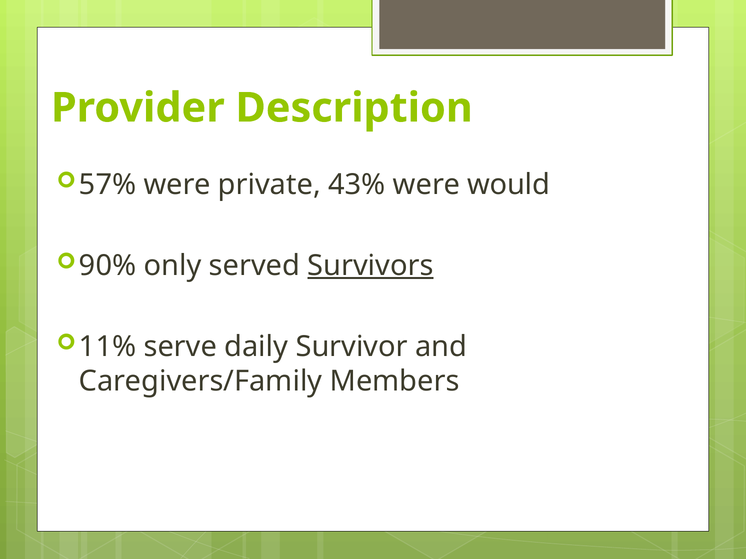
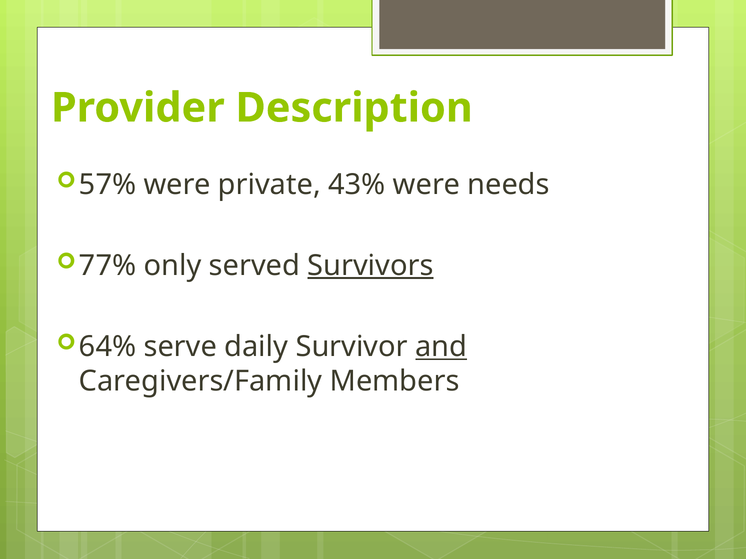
would: would -> needs (509, 185)
90%: 90% -> 77% (108, 266)
11%: 11% -> 64% (108, 347)
and underline: none -> present (441, 347)
